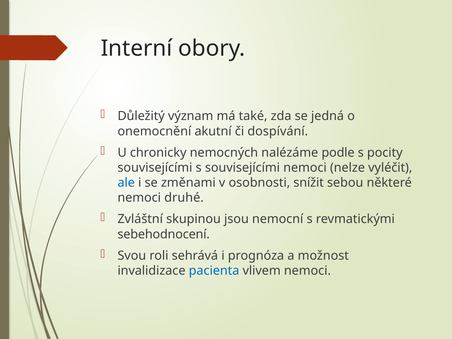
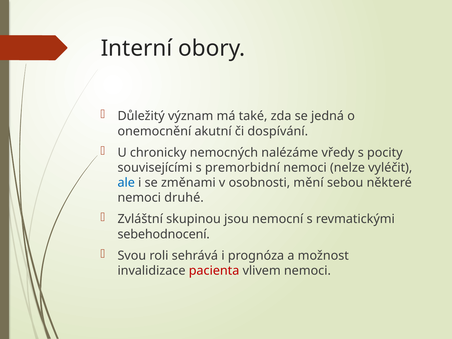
podle: podle -> vředy (338, 153)
s souvisejícími: souvisejícími -> premorbidní (242, 168)
snížit: snížit -> mění (309, 183)
pacienta colour: blue -> red (214, 271)
